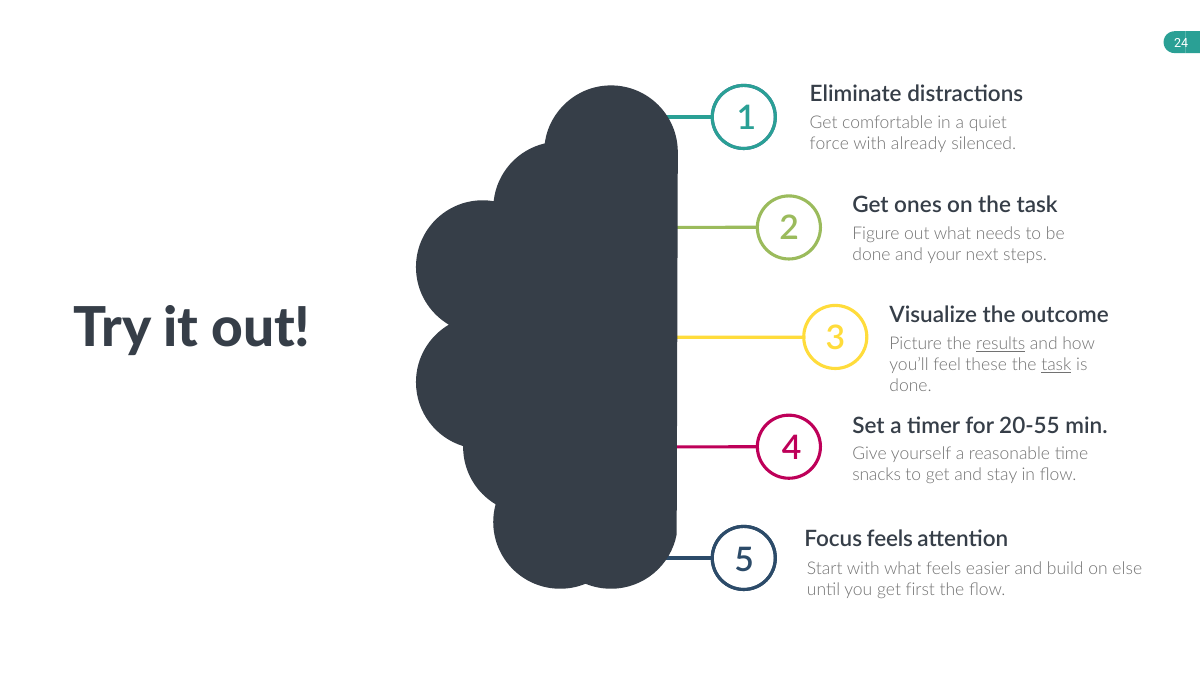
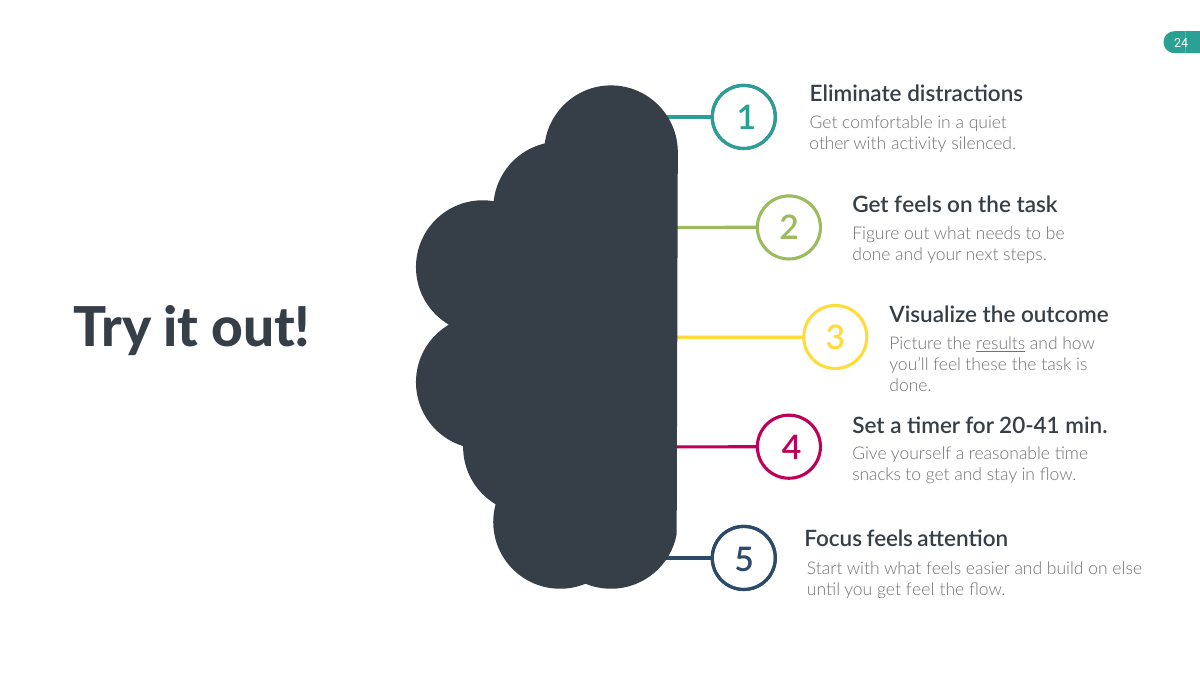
force: force -> other (829, 144)
already: already -> activity (919, 144)
Get ones: ones -> feels (918, 205)
task underline: present -> none (1056, 365)
20-55: 20-55 -> 20-41 (1029, 426)
get first: first -> feel (920, 590)
